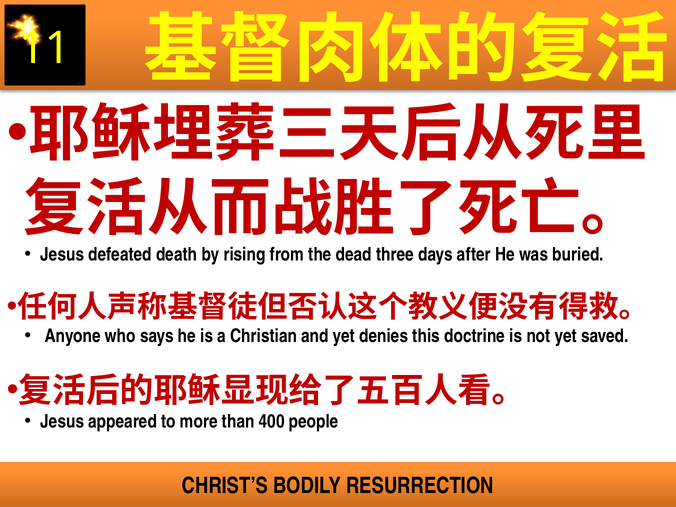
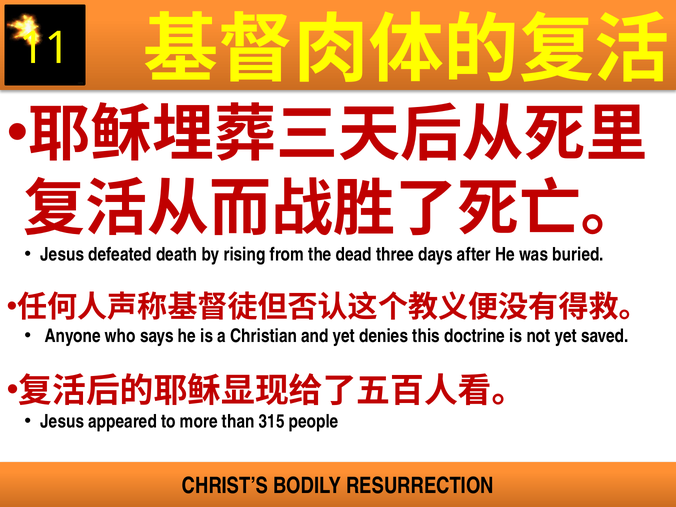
400: 400 -> 315 (272, 422)
